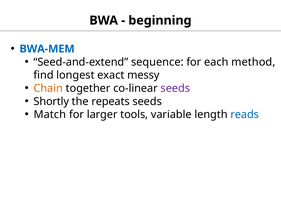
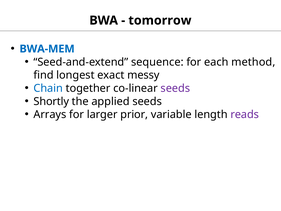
beginning: beginning -> tomorrow (160, 20)
Chain colour: orange -> blue (48, 88)
repeats: repeats -> applied (110, 101)
Match: Match -> Arrays (50, 114)
tools: tools -> prior (134, 114)
reads colour: blue -> purple (245, 114)
